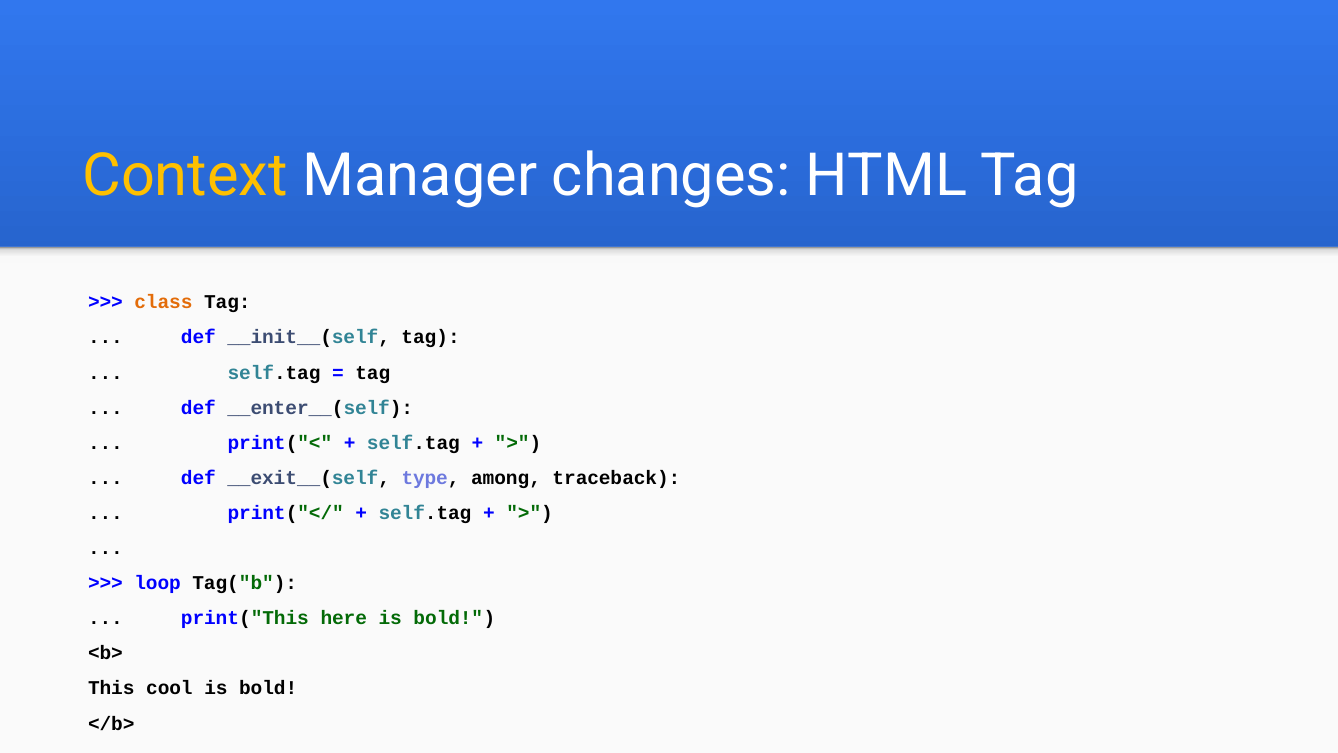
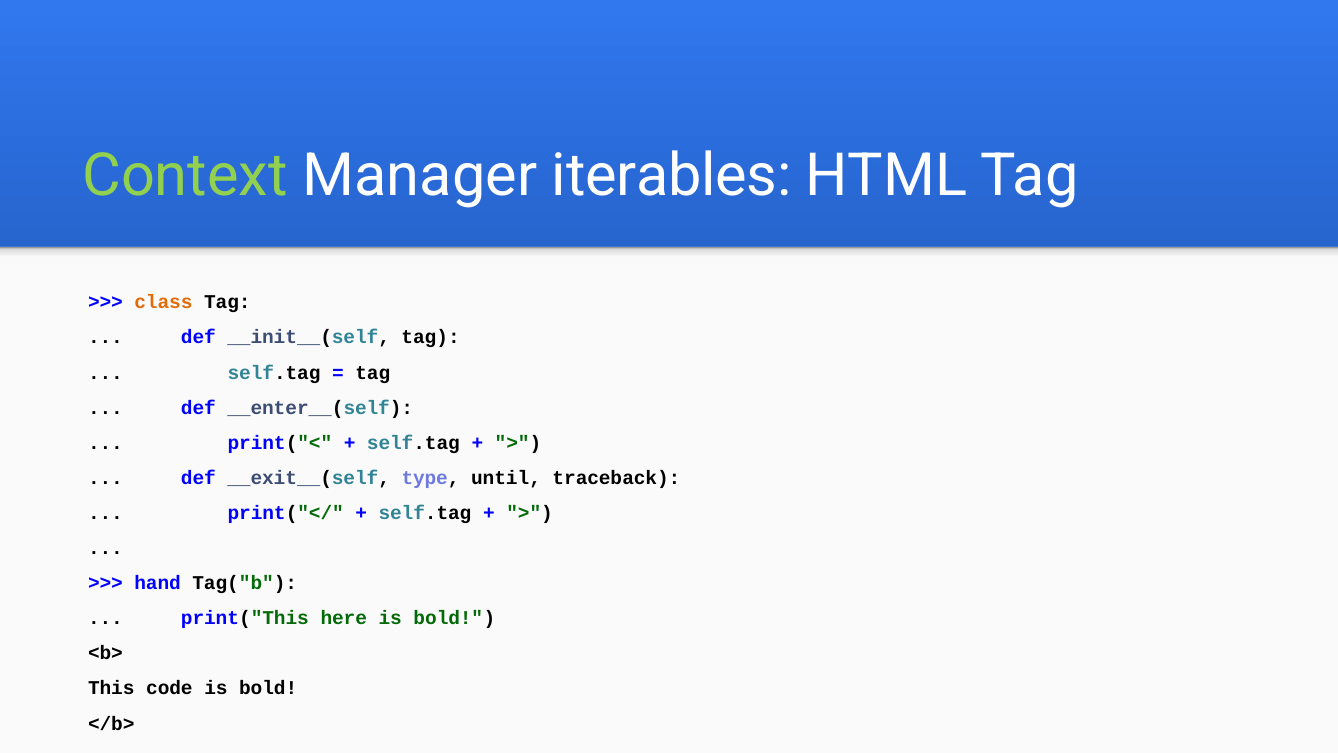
Context colour: yellow -> light green (185, 175)
changes: changes -> iterables (672, 175)
among: among -> until (506, 478)
loop: loop -> hand (158, 583)
cool: cool -> code (169, 688)
